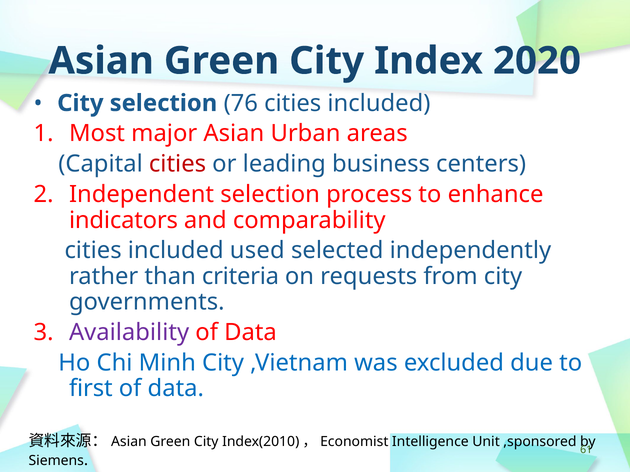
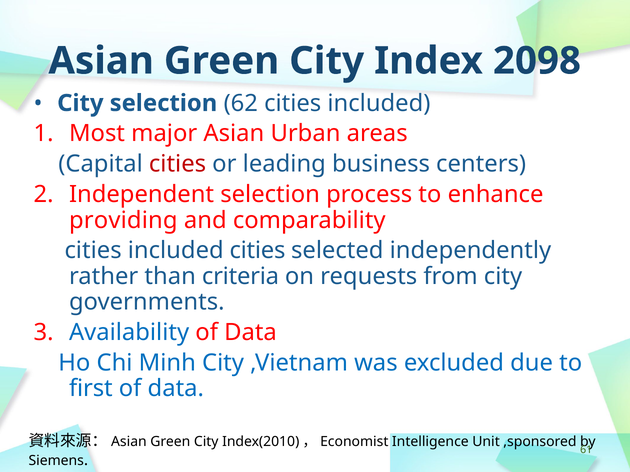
2020: 2020 -> 2098 (537, 61)
76: 76 -> 62 (241, 103)
indicators: indicators -> providing (123, 220)
included used: used -> cities (257, 251)
Availability colour: purple -> blue (129, 333)
